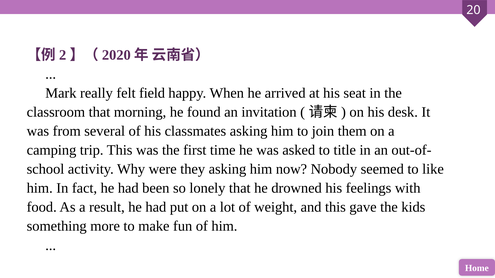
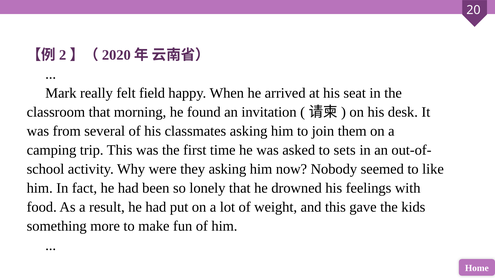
title: title -> sets (345, 150)
